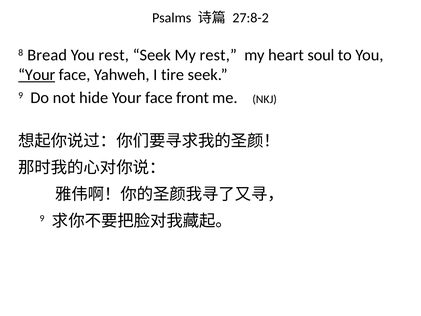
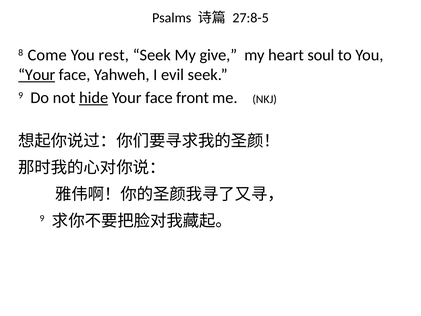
27:8-2: 27:8-2 -> 27:8-5 (251, 18)
Bread: Bread -> Come (47, 55)
My rest: rest -> give (218, 55)
tire: tire -> evil (172, 75)
hide underline: none -> present (94, 98)
